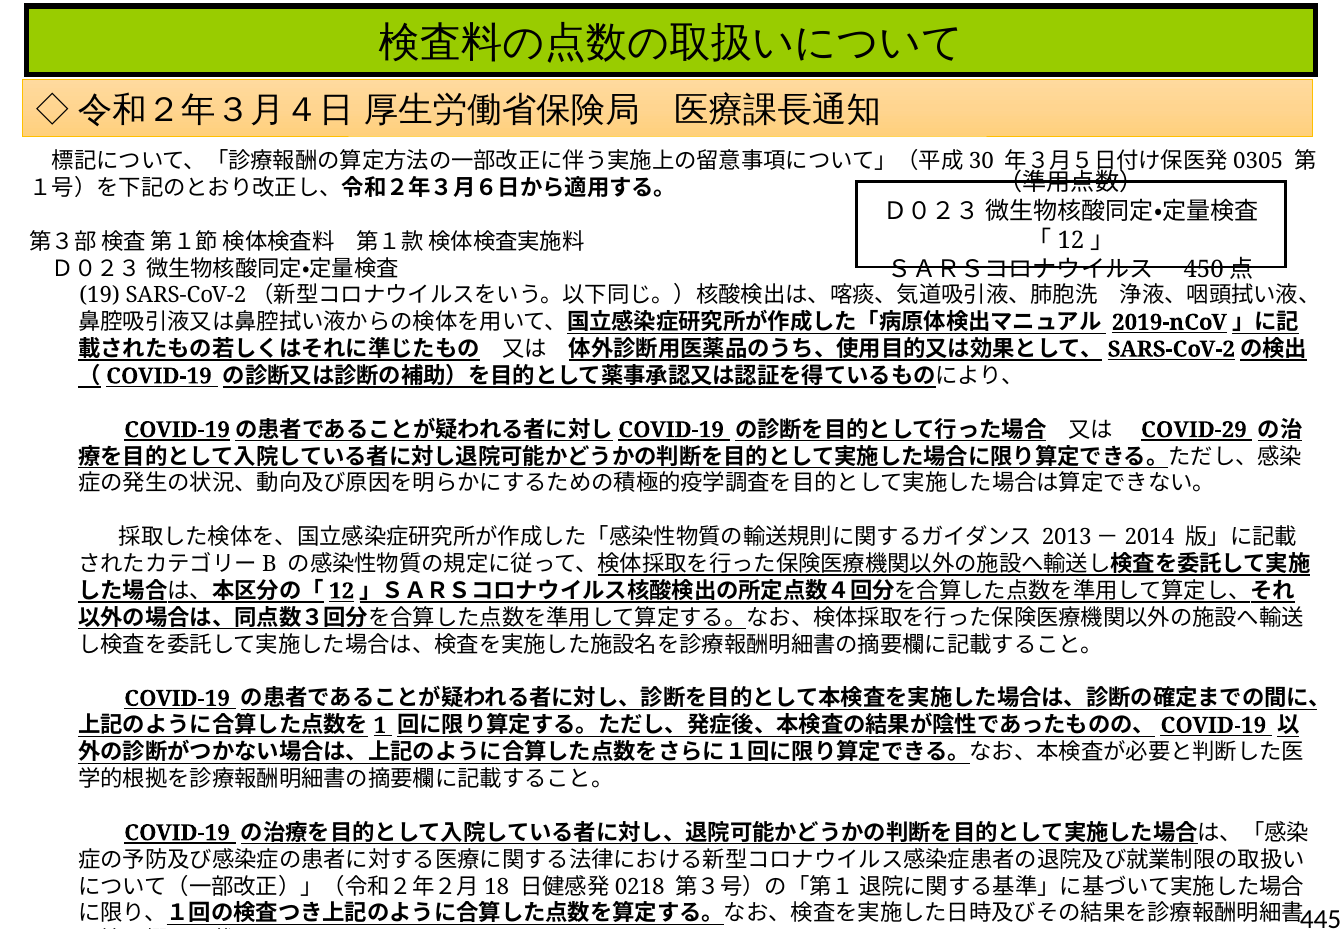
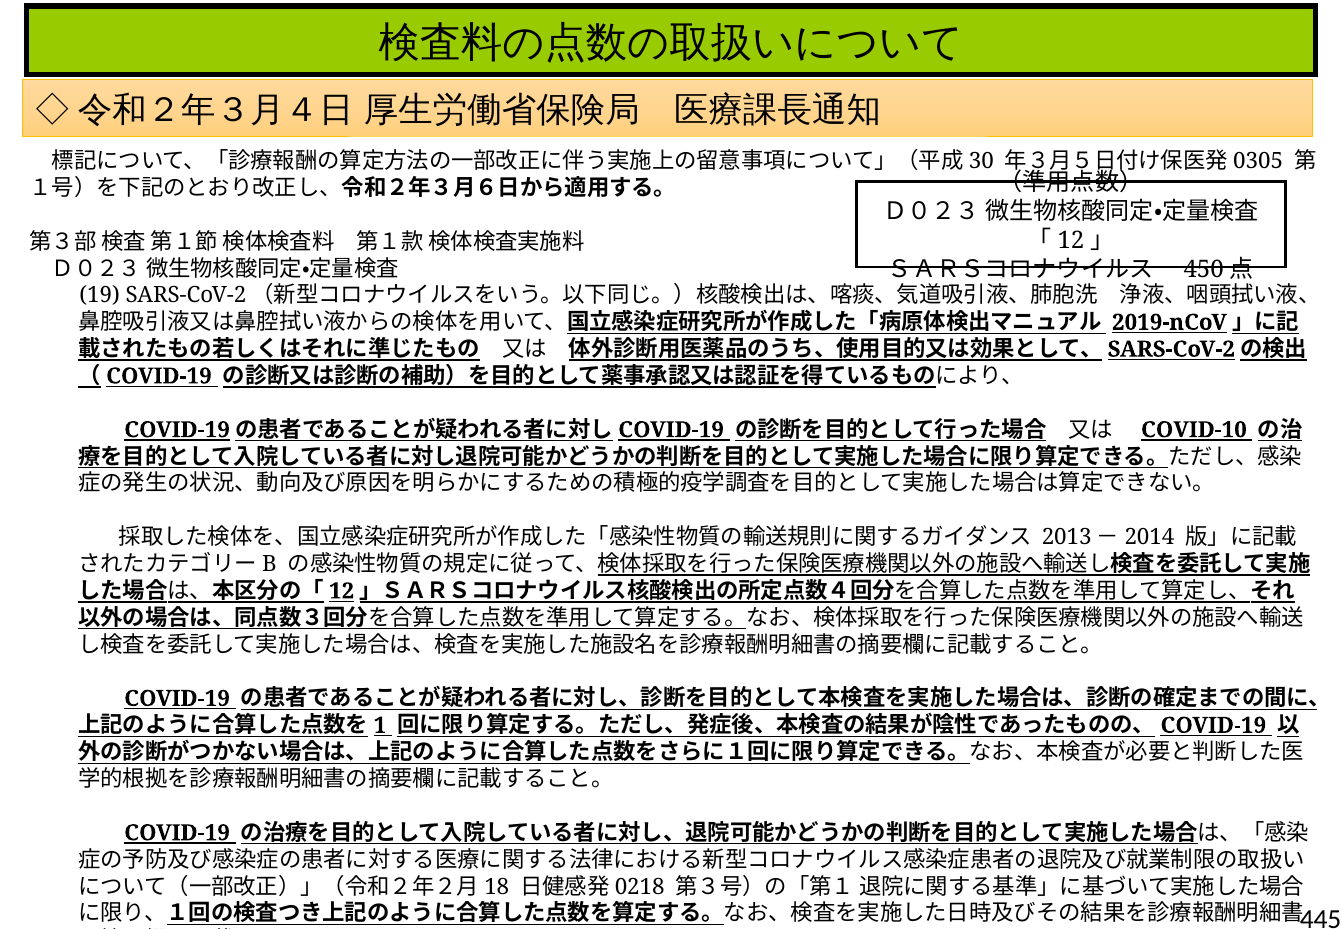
COVID-29: COVID-29 -> COVID-10 (1194, 430)
